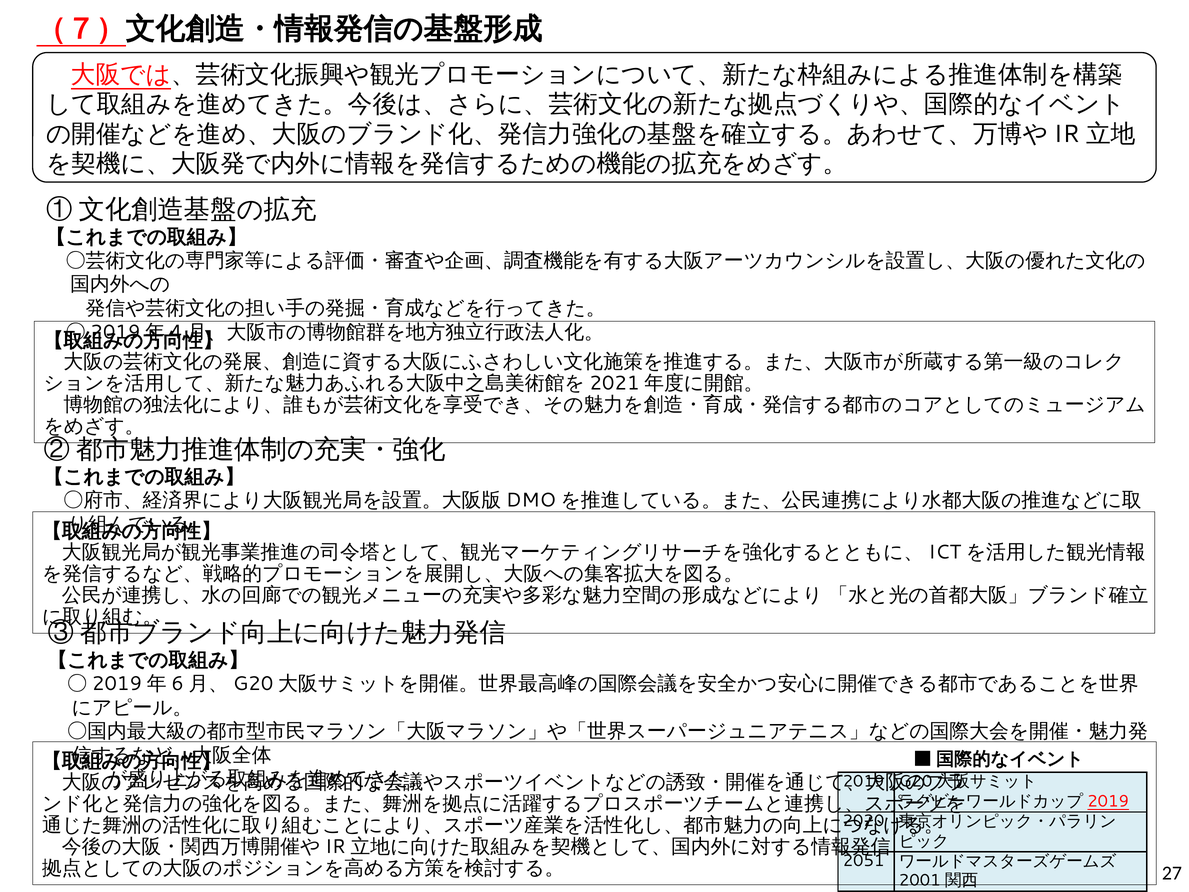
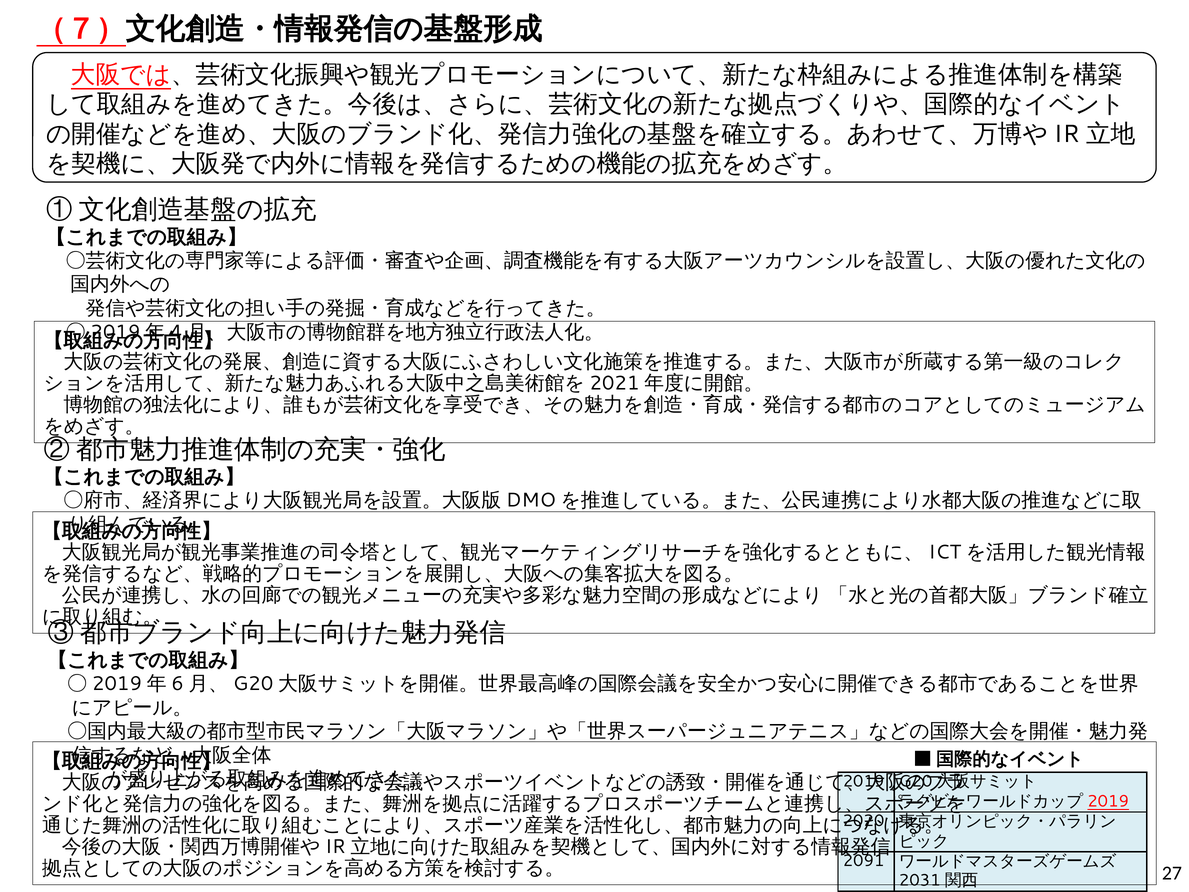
2051: 2051 -> 2091 (864, 860)
2001: 2001 -> 2031 (920, 880)
